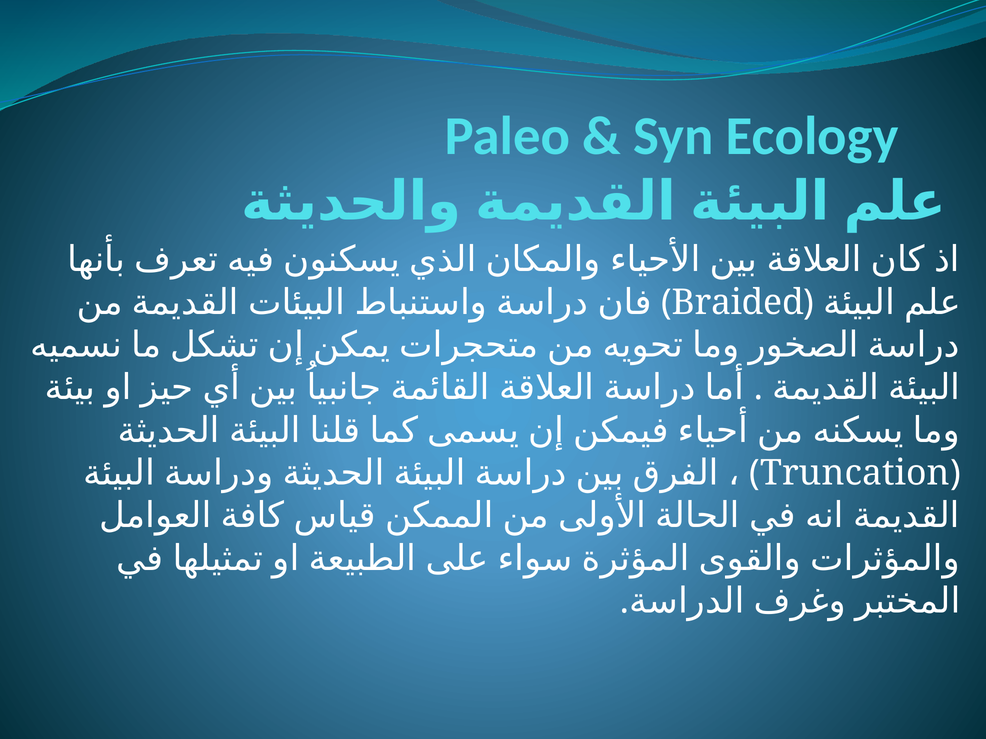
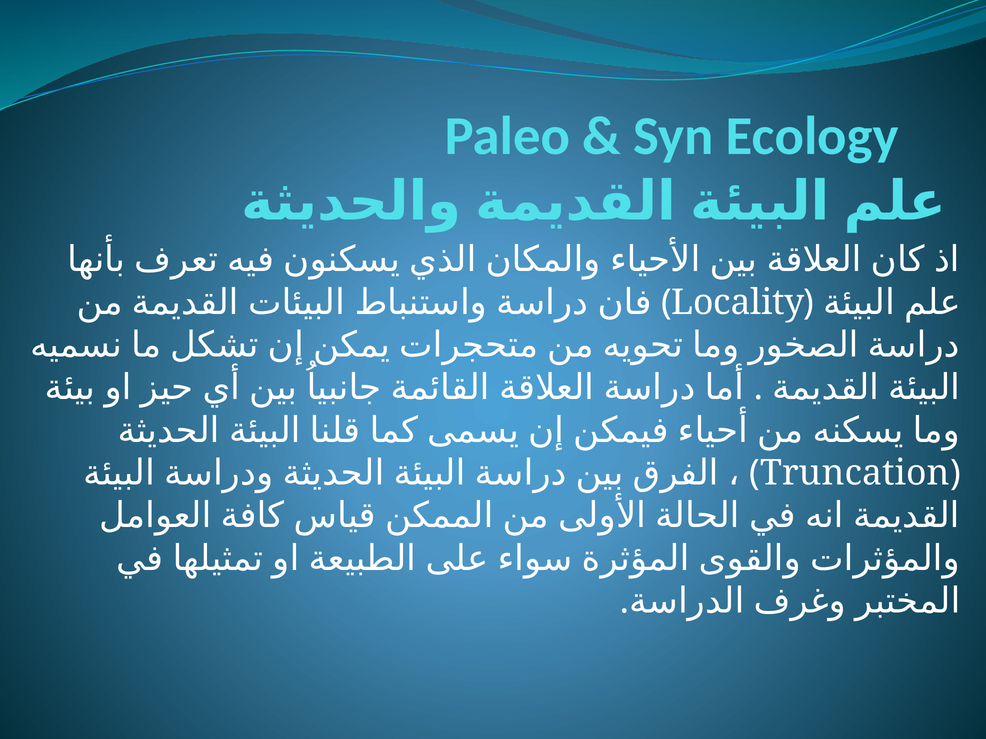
Braided: Braided -> Locality (738, 302)
